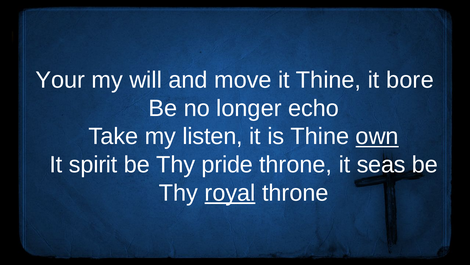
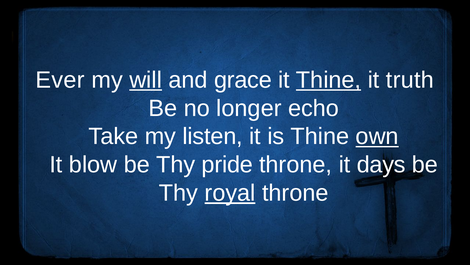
Your: Your -> Ever (60, 80)
will underline: none -> present (146, 80)
move: move -> grace (243, 80)
Thine underline: none -> present (329, 80)
bore: bore -> truth (410, 80)
spirit: spirit -> blow (93, 164)
seas: seas -> days (381, 164)
